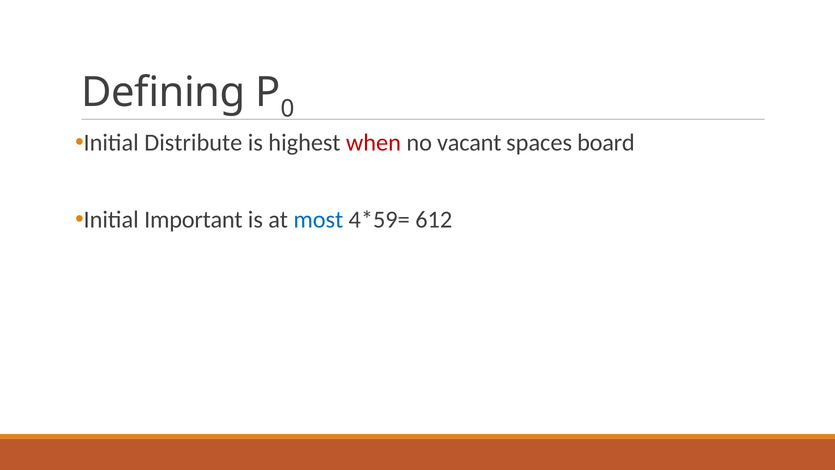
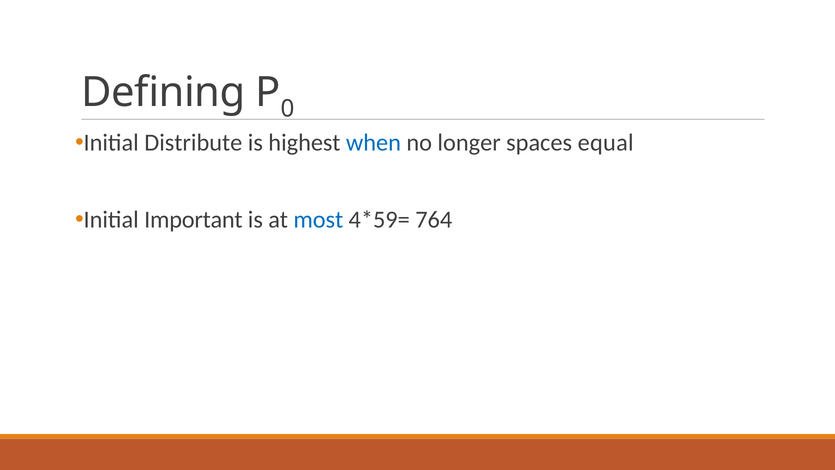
when colour: red -> blue (373, 143)
vacant: vacant -> longer (469, 143)
board: board -> equal (606, 143)
612: 612 -> 764 (434, 219)
